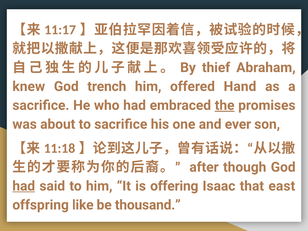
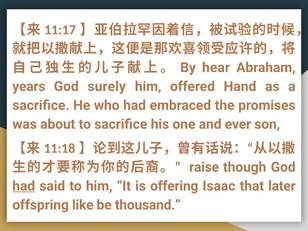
thief: thief -> hear (216, 68)
knew: knew -> years (29, 86)
trench: trench -> surely (107, 86)
the underline: present -> none (225, 105)
after: after -> raise (204, 167)
east: east -> later (282, 186)
